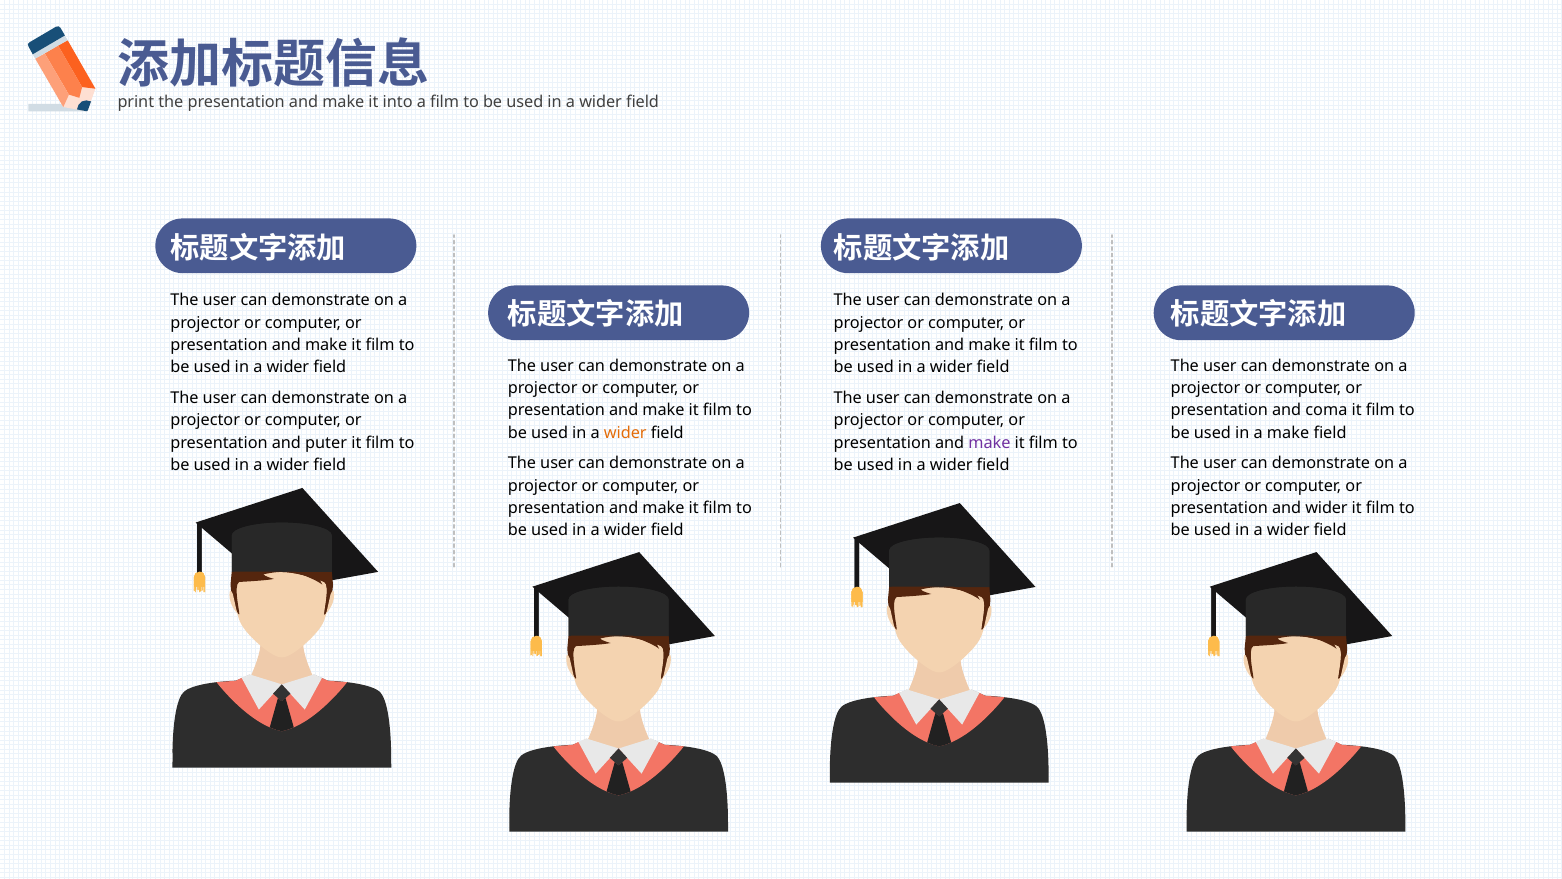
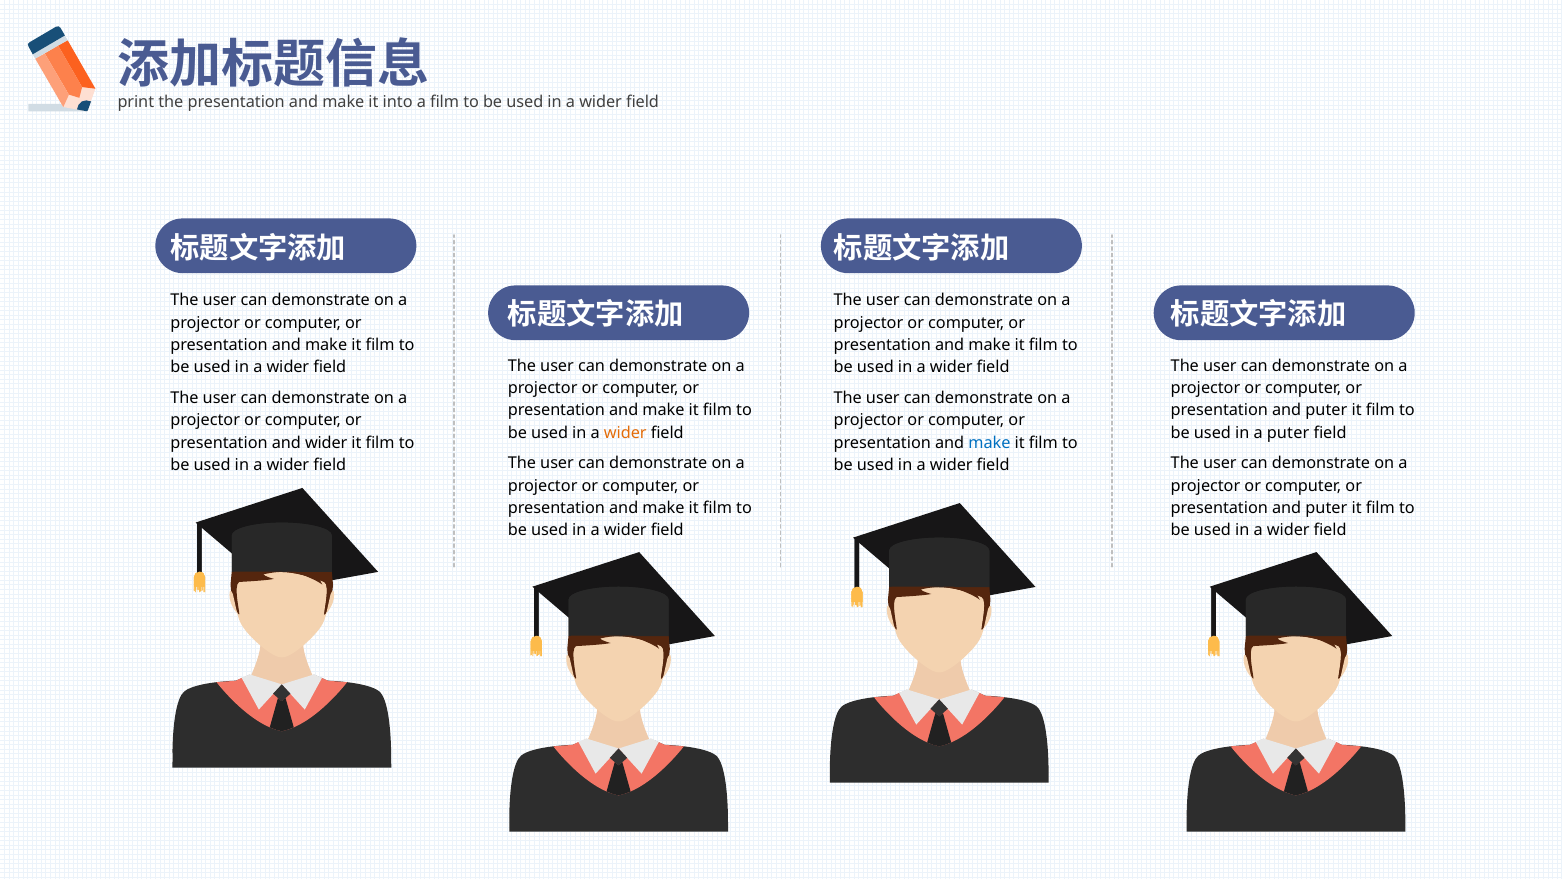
coma: coma -> puter (1326, 410)
a make: make -> puter (1288, 433)
and puter: puter -> wider (326, 443)
make colour: purple -> blue (989, 443)
wider: wider -> puter (1326, 508)
